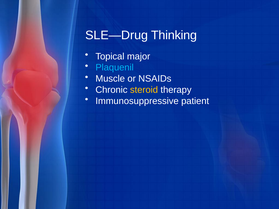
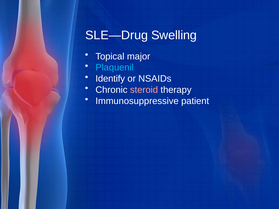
Thinking: Thinking -> Swelling (174, 35)
Muscle: Muscle -> Identify (110, 79)
steroid colour: yellow -> pink (144, 90)
